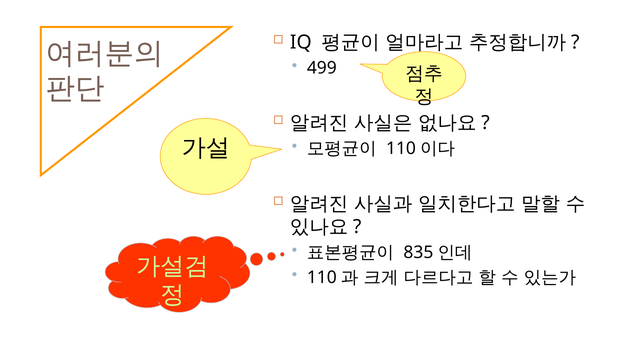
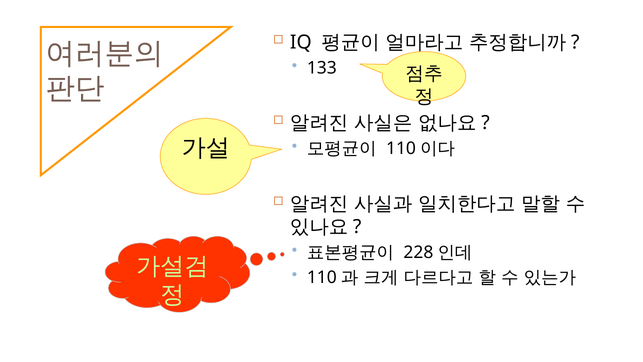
499: 499 -> 133 (322, 68)
835: 835 -> 228 (418, 253)
